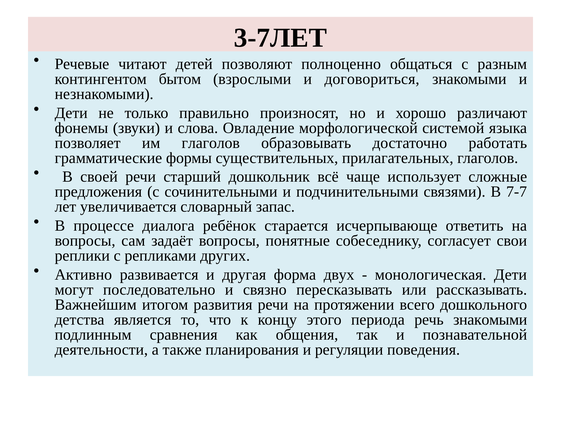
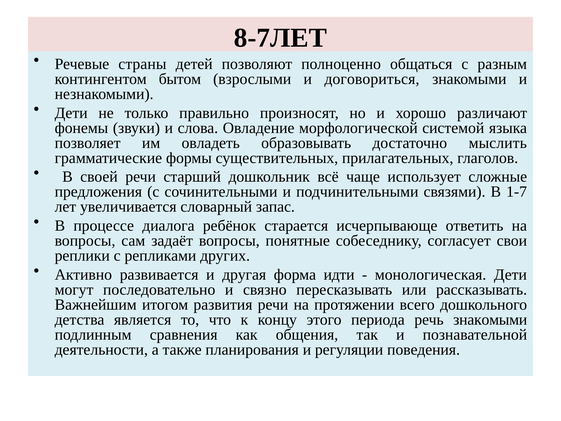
3-7ЛЕТ: 3-7ЛЕТ -> 8-7ЛЕТ (280, 38)
читают: читают -> страны (142, 64)
им глаголов: глаголов -> овладеть (211, 143)
работать: работать -> мыслить (498, 143)
7-7: 7-7 -> 1-7 (517, 192)
двух: двух -> идти (339, 275)
